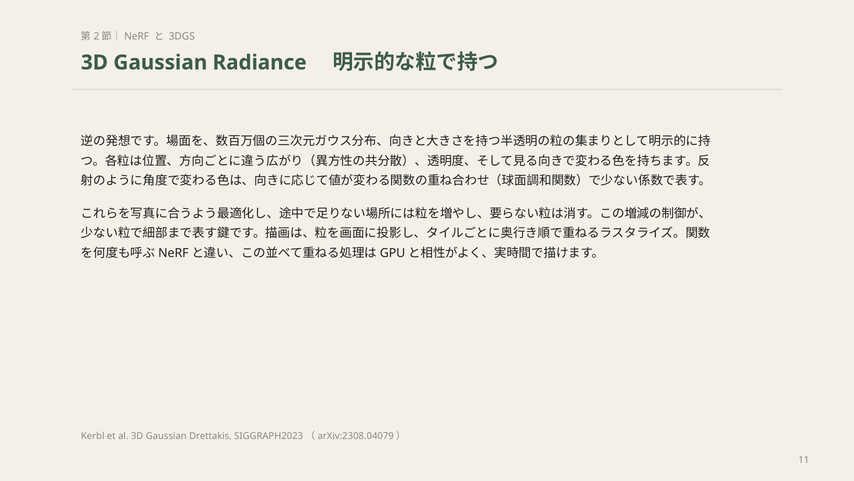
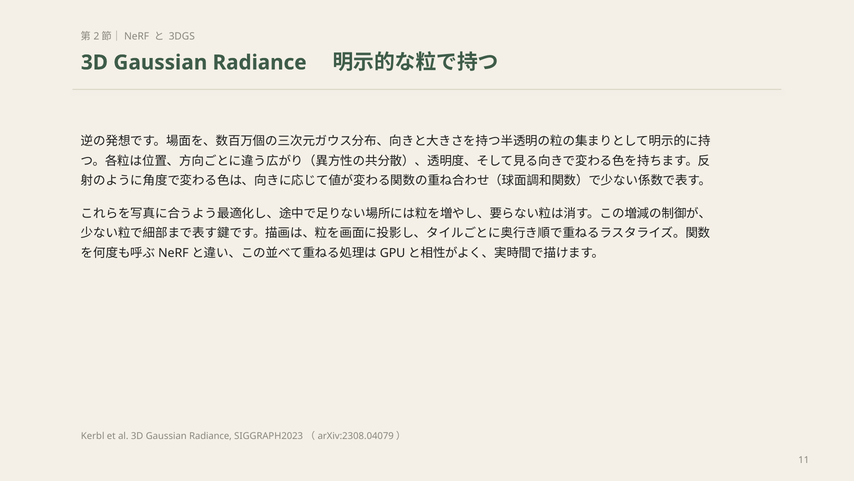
al 3D Gaussian Drettakis: Drettakis -> Radiance (210, 436)
